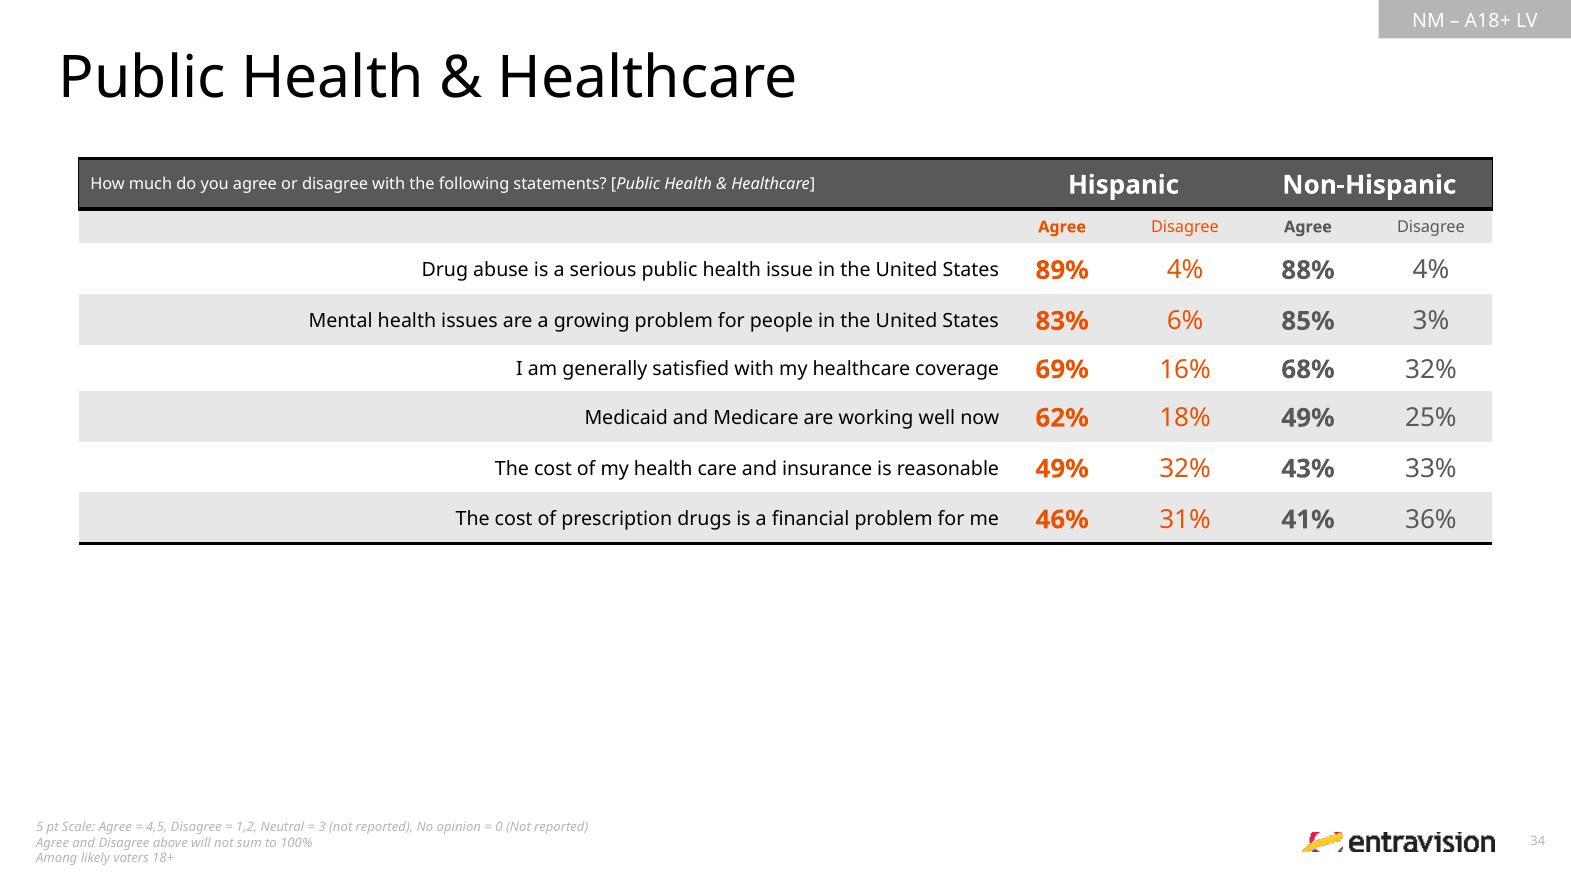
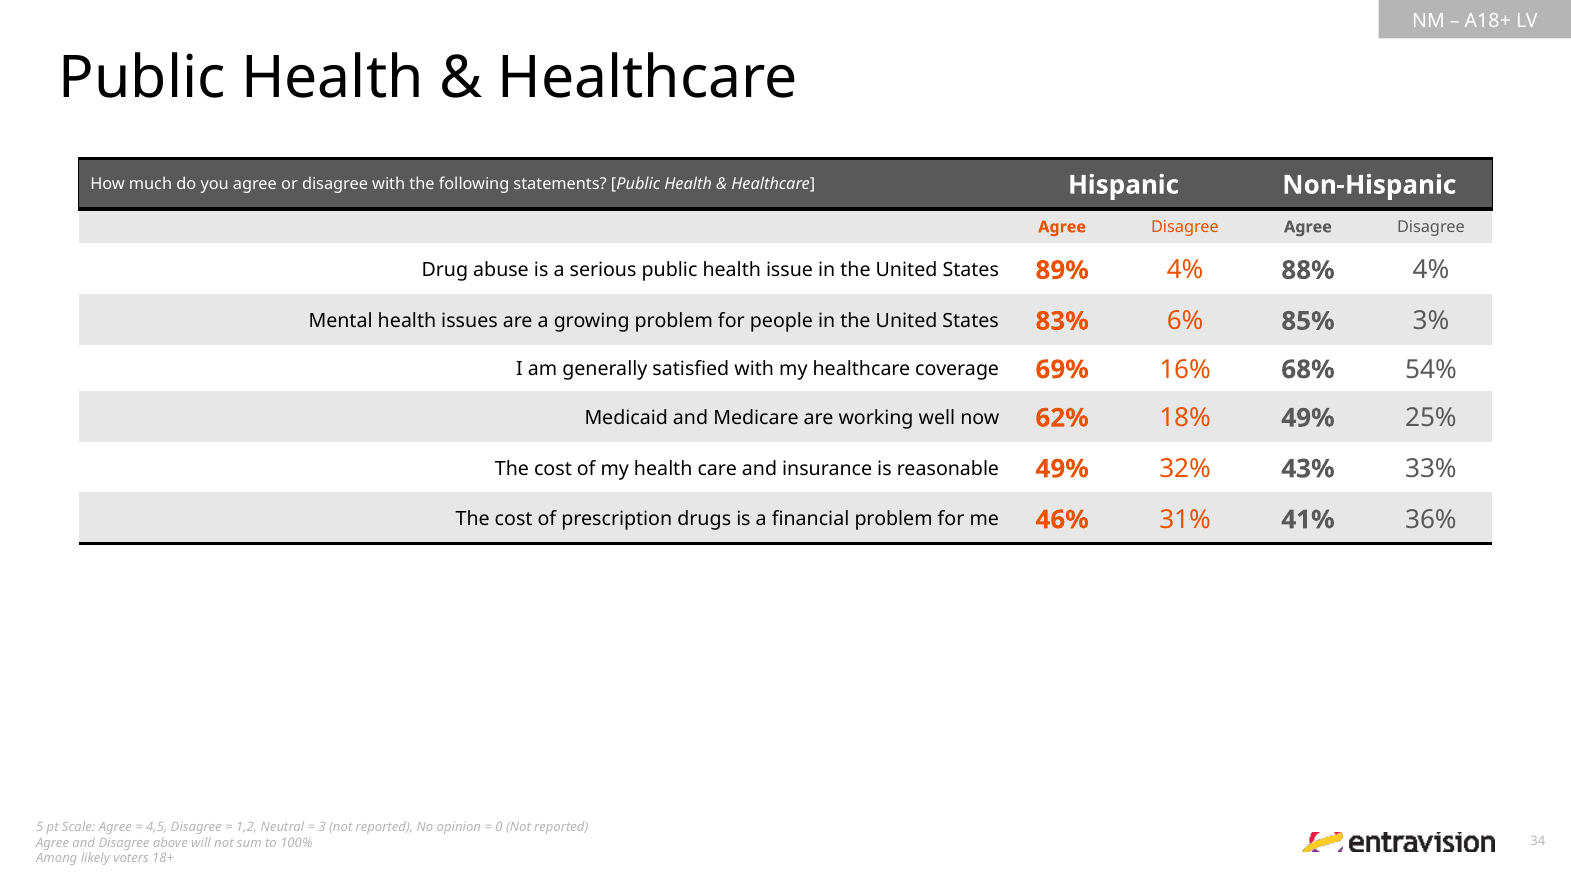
68% 32%: 32% -> 54% (1431, 370)
